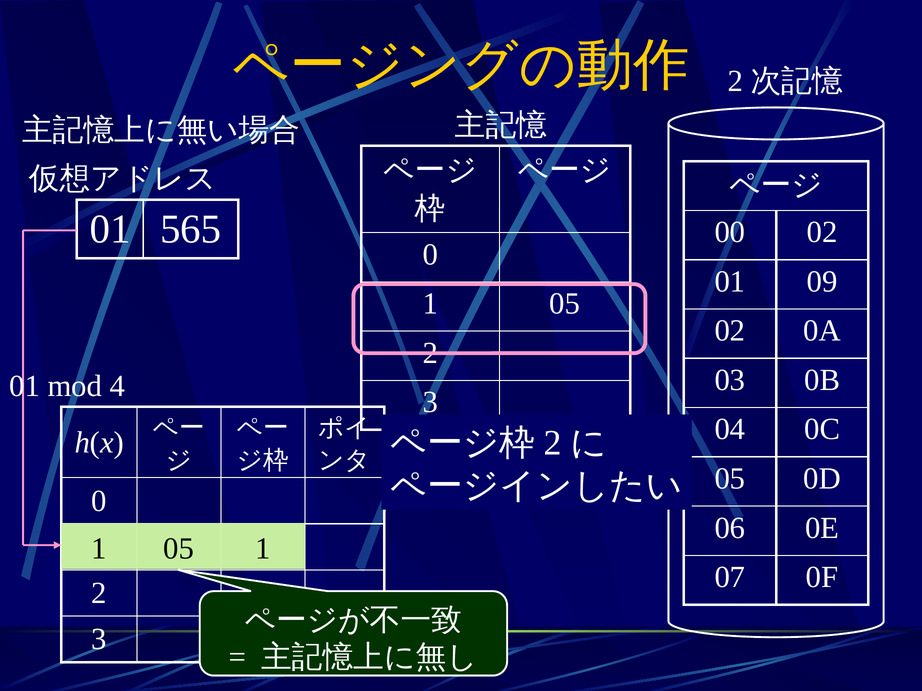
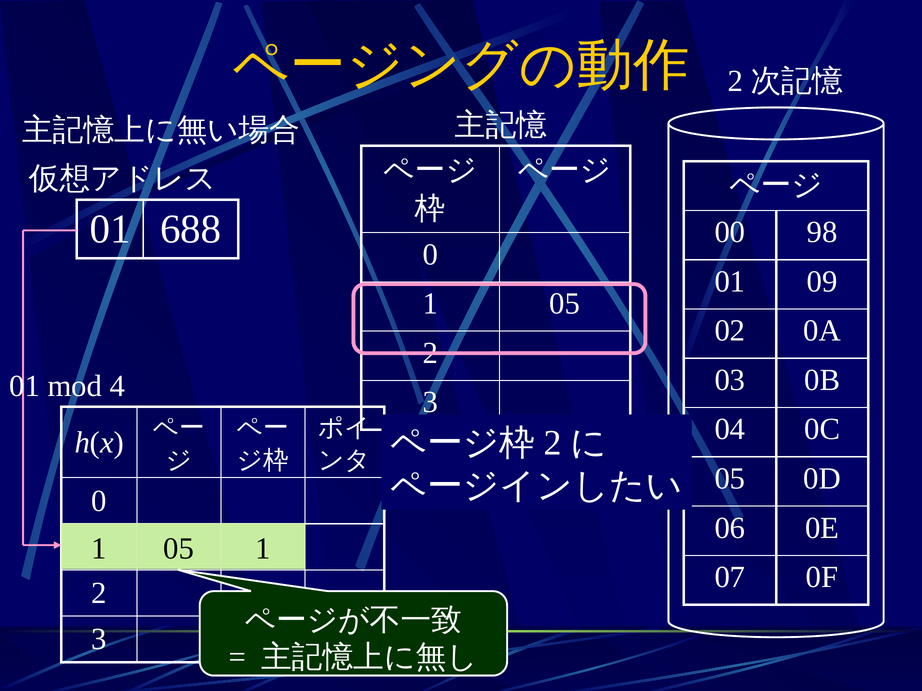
565: 565 -> 688 (191, 229)
00 02: 02 -> 98 (822, 232)
